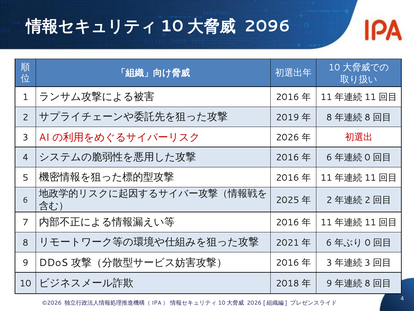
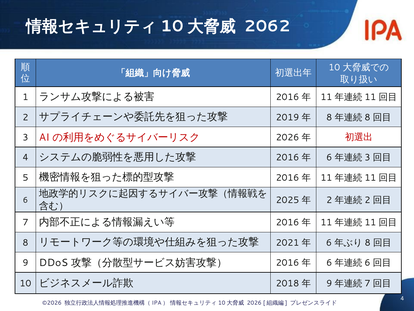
2096: 2096 -> 2062 (267, 26)
0: 0 -> 3 (367, 157)
0: 0 -> 8 (368, 242)
3: 3 -> 6 (329, 262)
3: 3 -> 6 (367, 262)
8: 8 -> 7 (367, 283)
